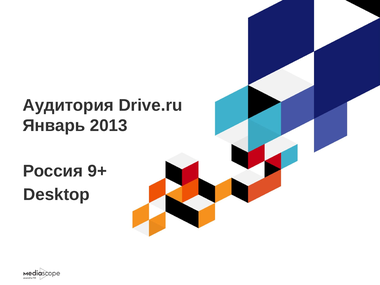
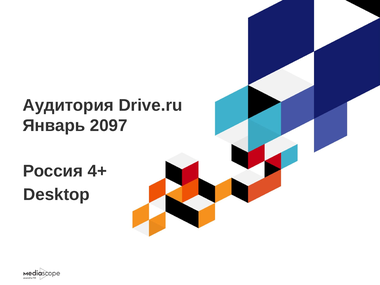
2013: 2013 -> 2097 (109, 126)
9+: 9+ -> 4+ (97, 171)
